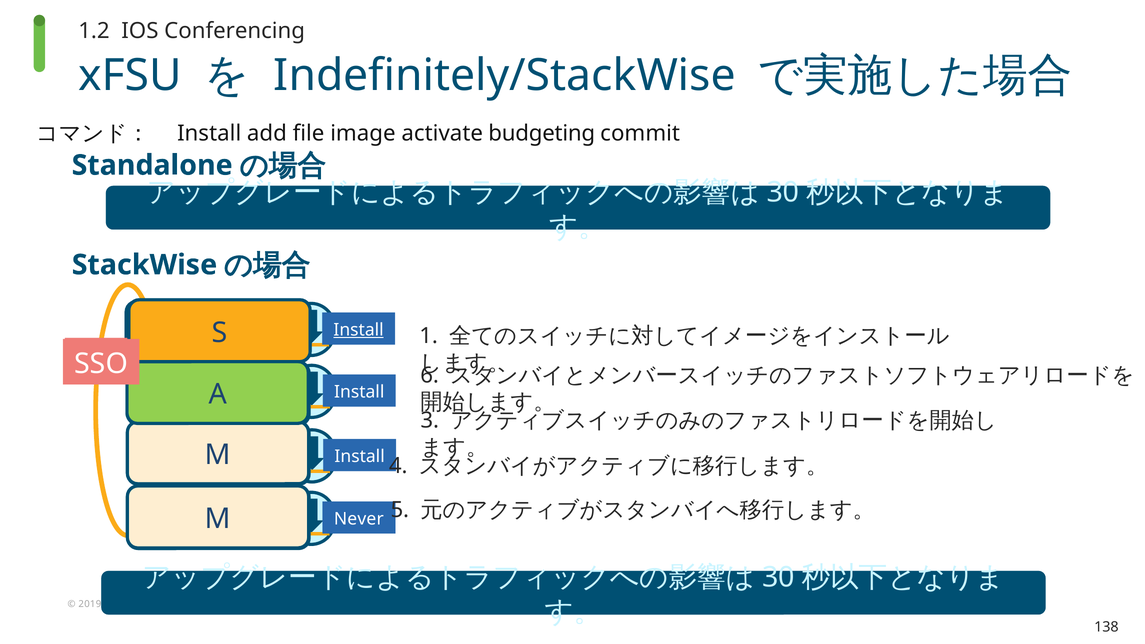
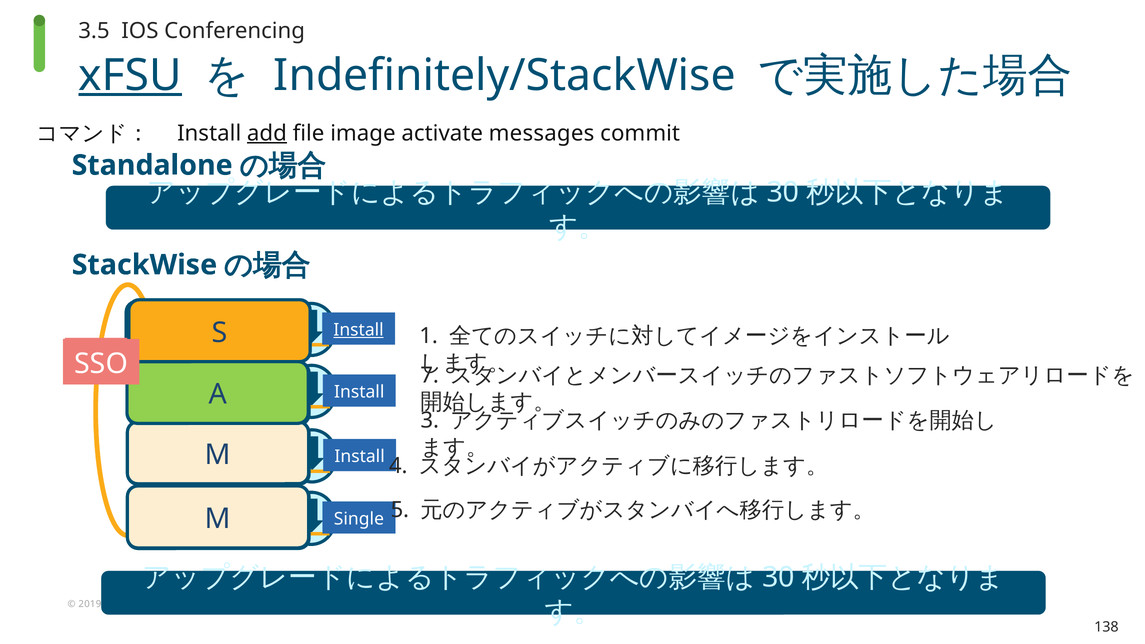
1.2: 1.2 -> 3.5 (94, 31)
xFSU underline: none -> present (130, 75)
add underline: none -> present (267, 133)
budgeting: budgeting -> messages (542, 133)
6: 6 -> 7 (430, 375)
Never: Never -> Single (359, 519)
